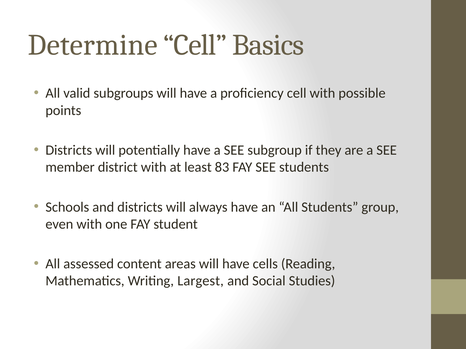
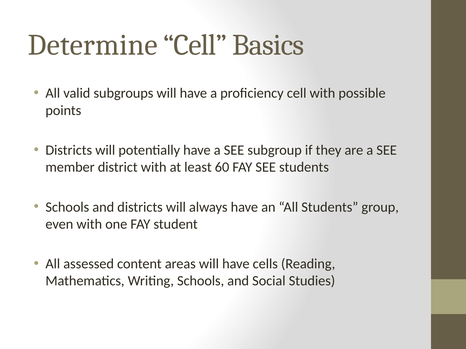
83: 83 -> 60 (222, 167)
Writing Largest: Largest -> Schools (201, 281)
